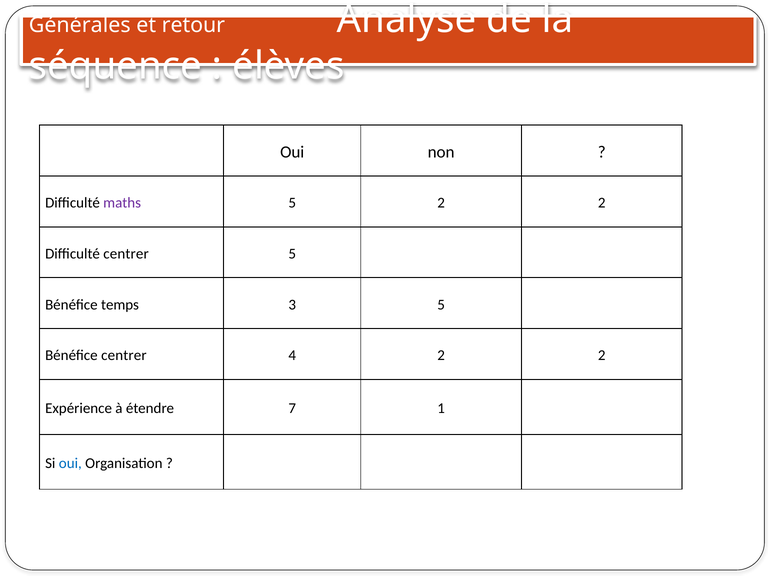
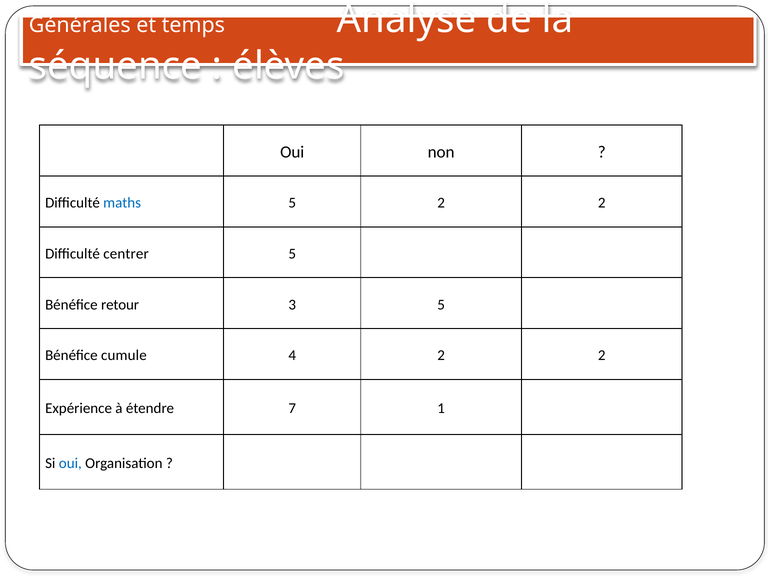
retour: retour -> temps (193, 25)
maths colour: purple -> blue (122, 203)
temps: temps -> retour (120, 304)
Bénéfice centrer: centrer -> cumule (124, 355)
